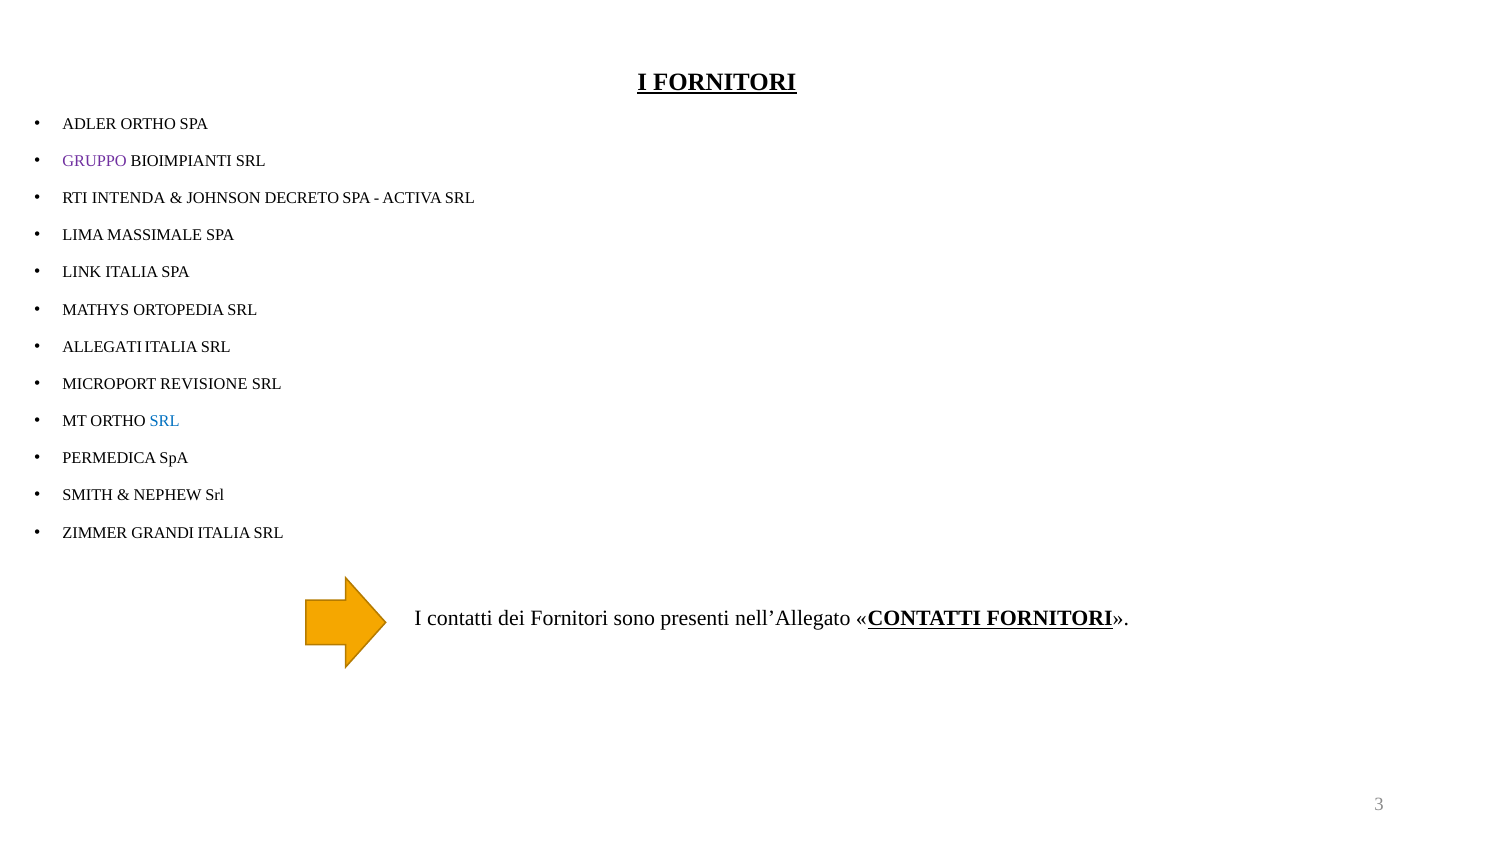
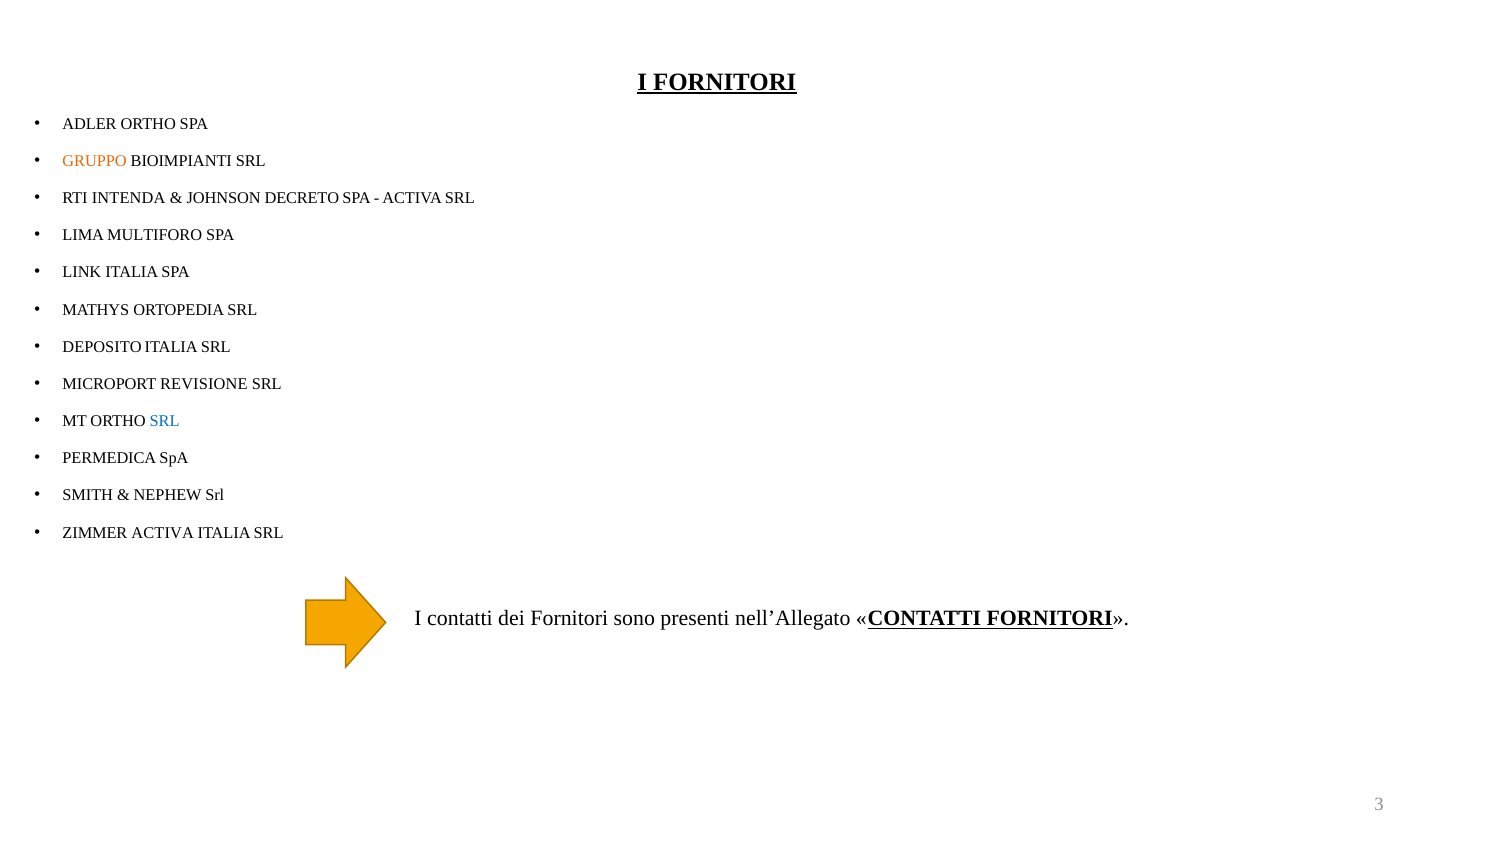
GRUPPO colour: purple -> orange (95, 161)
MASSIMALE: MASSIMALE -> MULTIFORO (155, 235)
ALLEGATI: ALLEGATI -> DEPOSITO (102, 347)
ZIMMER GRANDI: GRANDI -> ACTIVA (163, 533)
